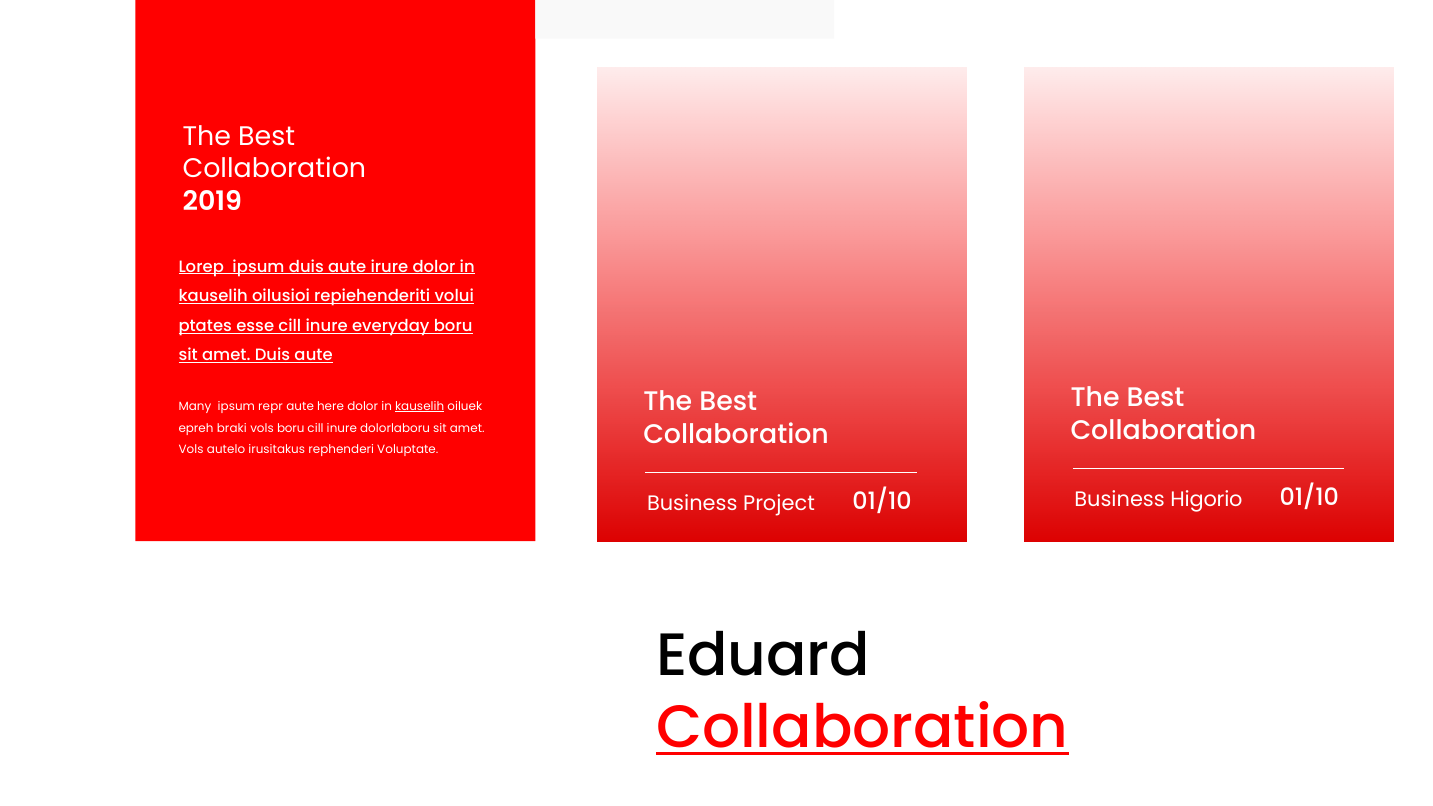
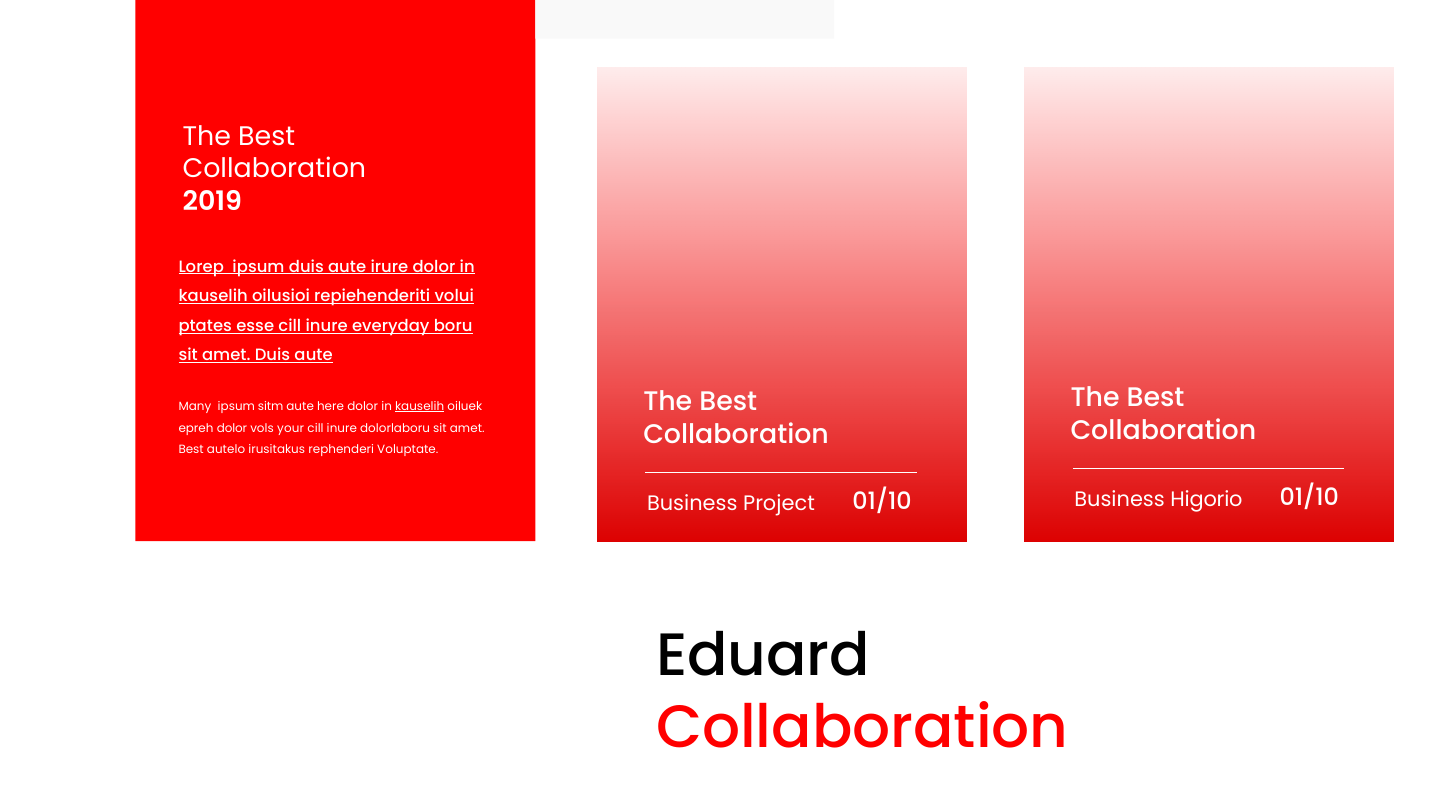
repr: repr -> sitm (271, 407)
epreh braki: braki -> dolor (232, 428)
vols boru: boru -> your (291, 428)
Vols: Vols -> Best (191, 450)
Collaboration underline: present -> none (862, 728)
